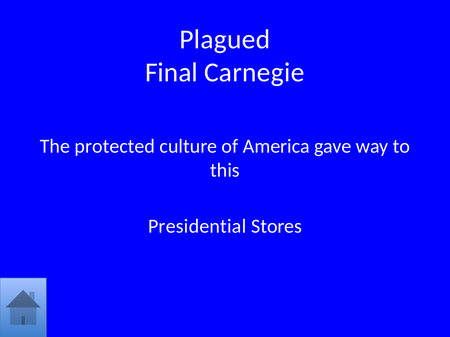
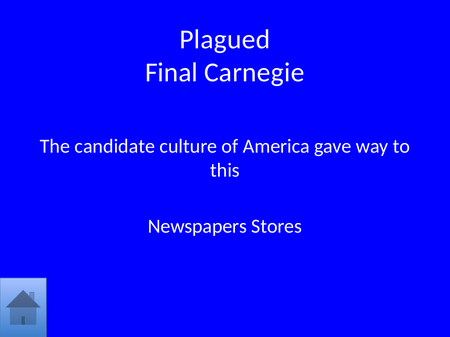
protected: protected -> candidate (115, 147)
Presidential: Presidential -> Newspapers (197, 227)
